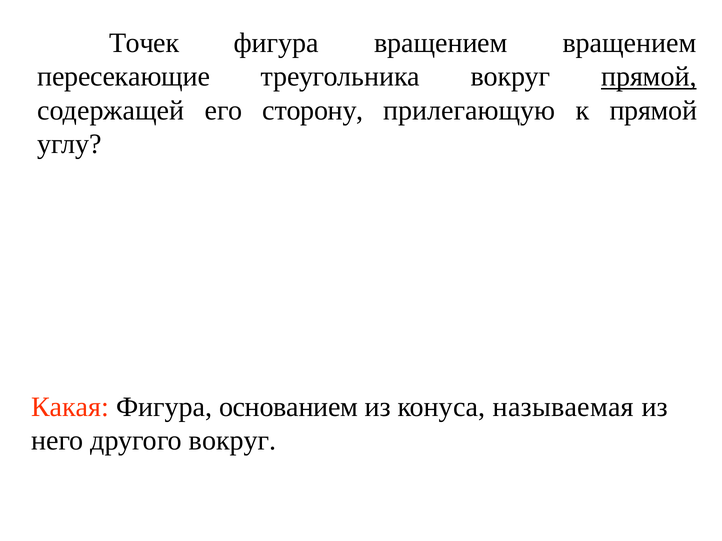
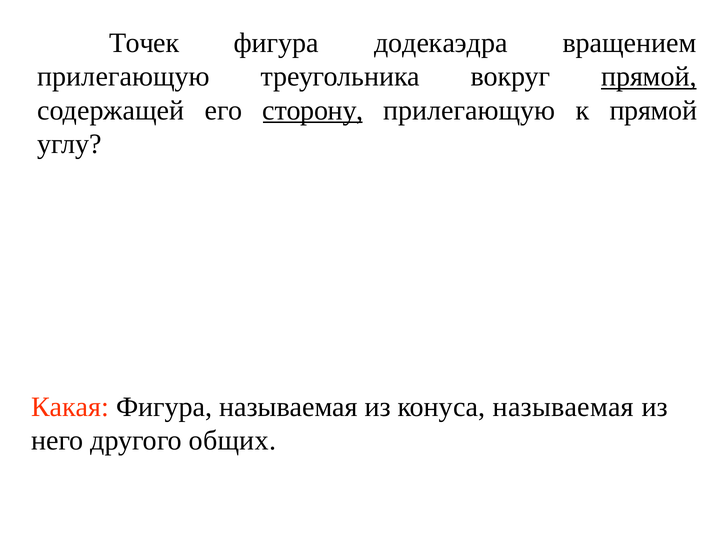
фигура вращением: вращением -> додекаэдра (441, 43)
пересекающие: пересекающие -> прилегающую (124, 77)
сторону underline: none -> present (313, 110)
Фигура основанием: основанием -> называемая (288, 407)
другого вокруг: вокруг -> общих (232, 441)
